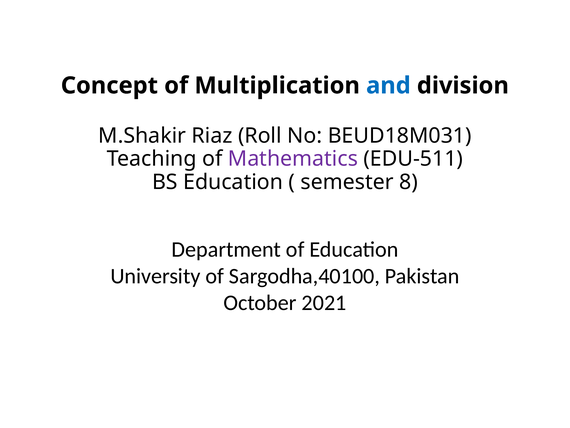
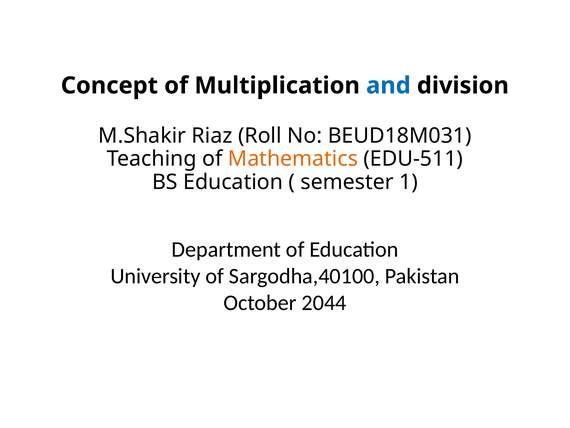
Mathematics colour: purple -> orange (293, 159)
8: 8 -> 1 (409, 182)
2021: 2021 -> 2044 (324, 302)
